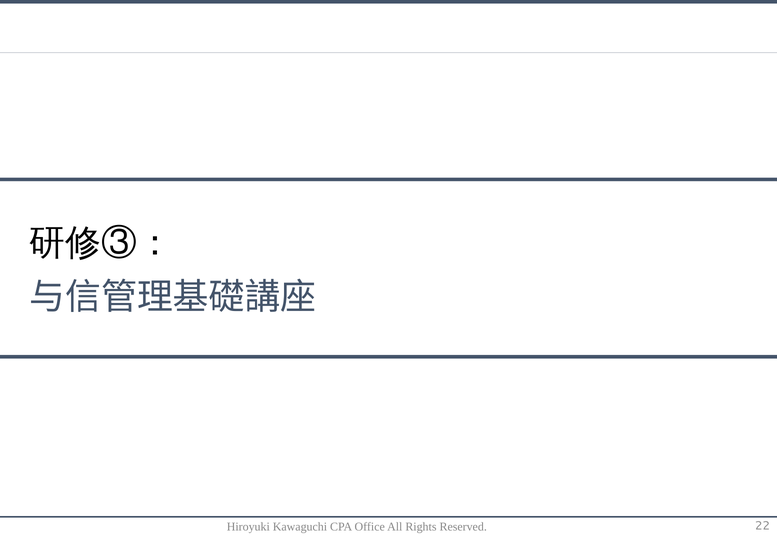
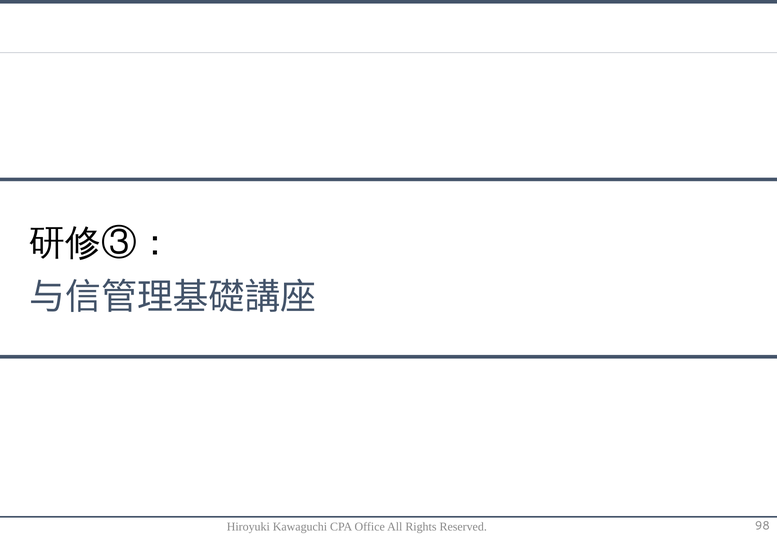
22: 22 -> 98 (762, 526)
